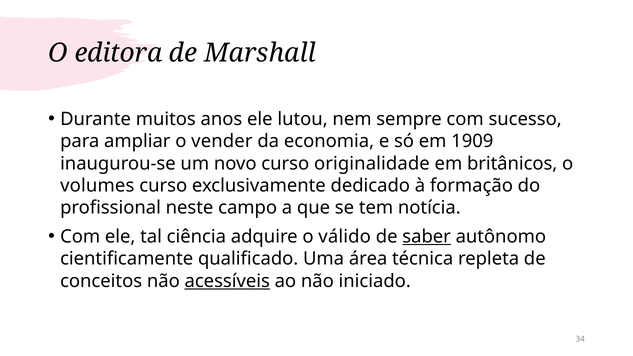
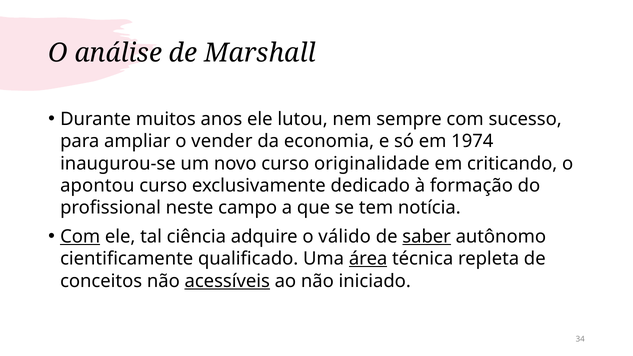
editora: editora -> análise (118, 53)
1909: 1909 -> 1974 (472, 141)
britânicos: britânicos -> criticando (512, 164)
volumes: volumes -> apontou (97, 186)
Com underline: none -> present (80, 237)
área underline: none -> present (368, 259)
